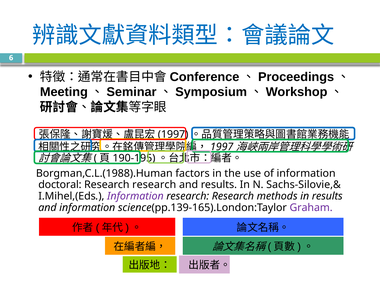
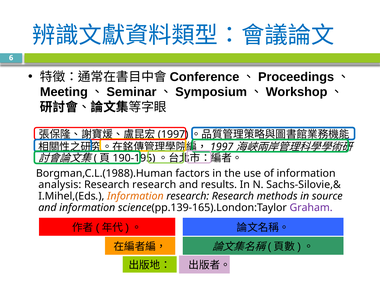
doctoral: doctoral -> analysis (60, 185)
Information colour: purple -> orange (135, 196)
in results: results -> source (327, 196)
